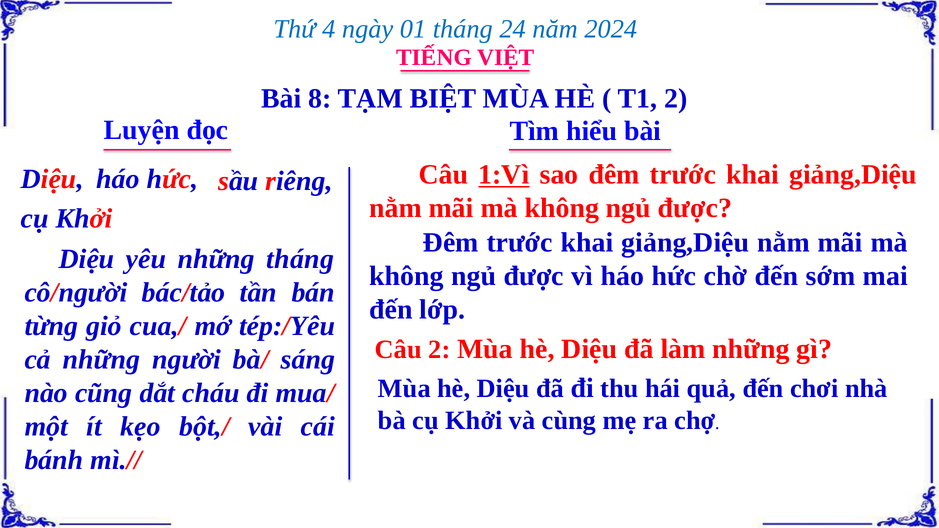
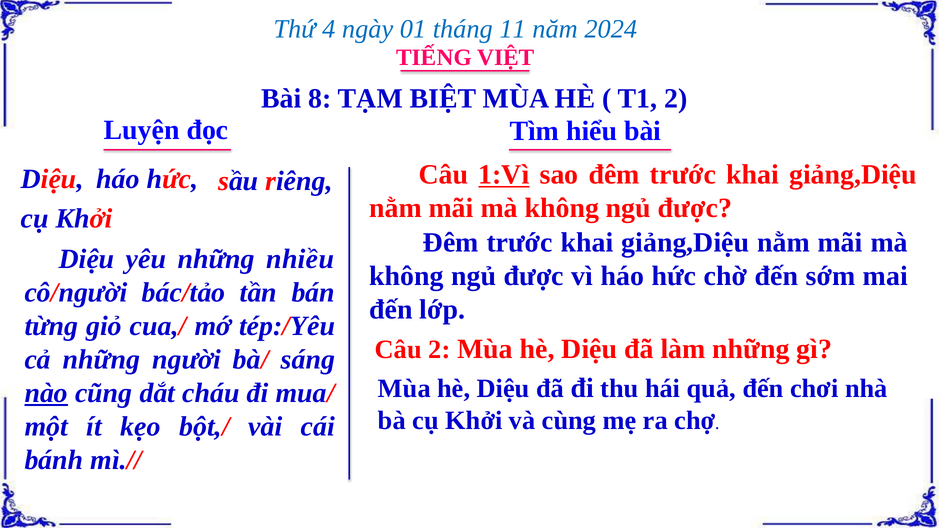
24: 24 -> 11 (513, 29)
những tháng: tháng -> nhiều (300, 259)
nào underline: none -> present (46, 393)
